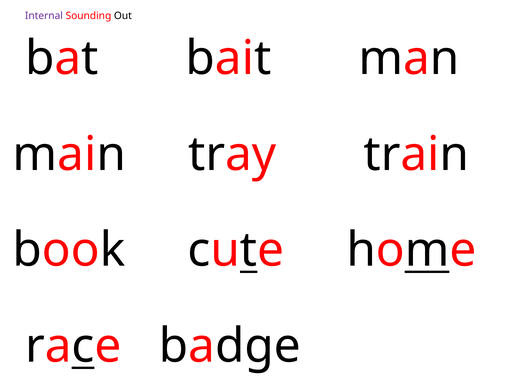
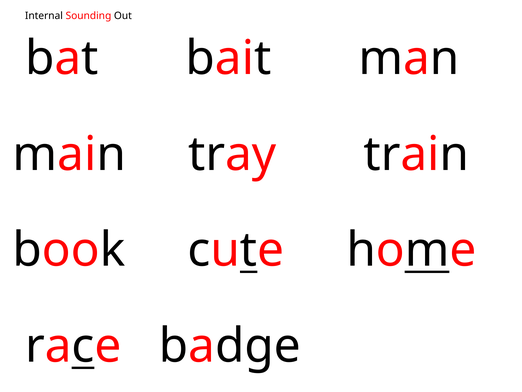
Internal colour: purple -> black (44, 16)
